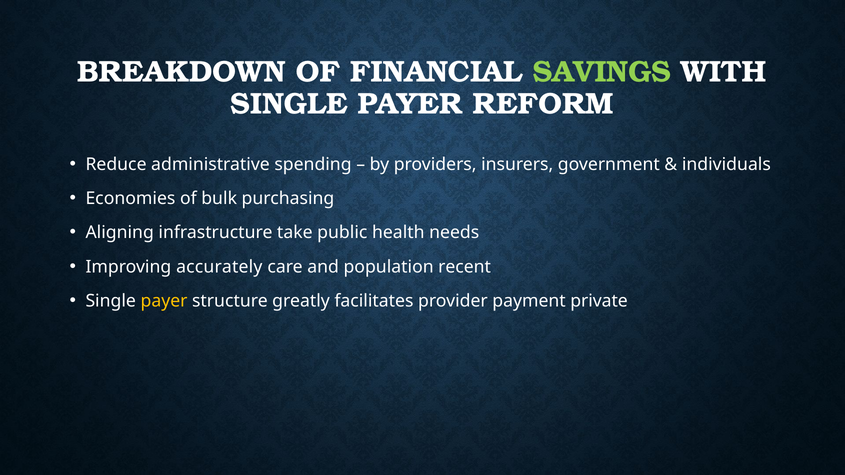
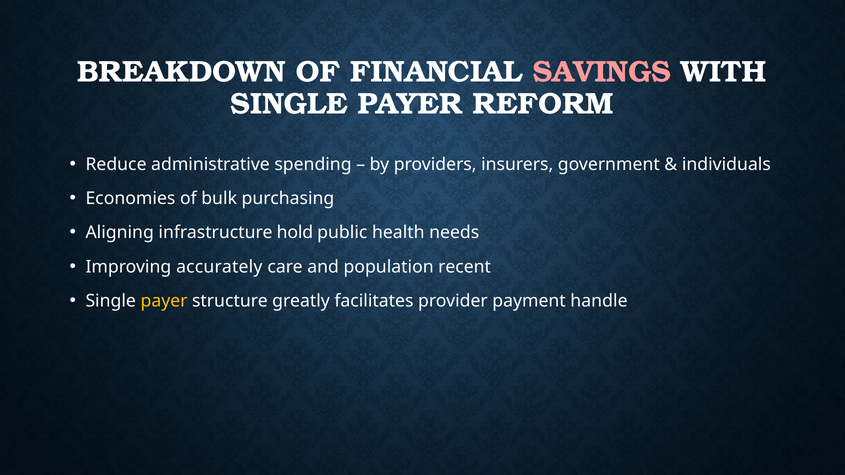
SAVINGS colour: light green -> pink (602, 72)
take: take -> hold (295, 233)
private: private -> handle (599, 301)
